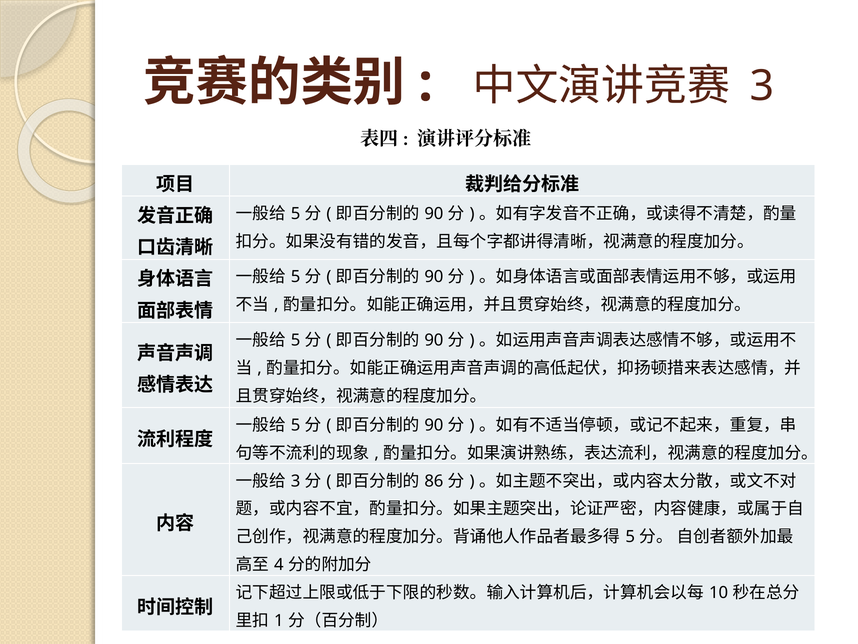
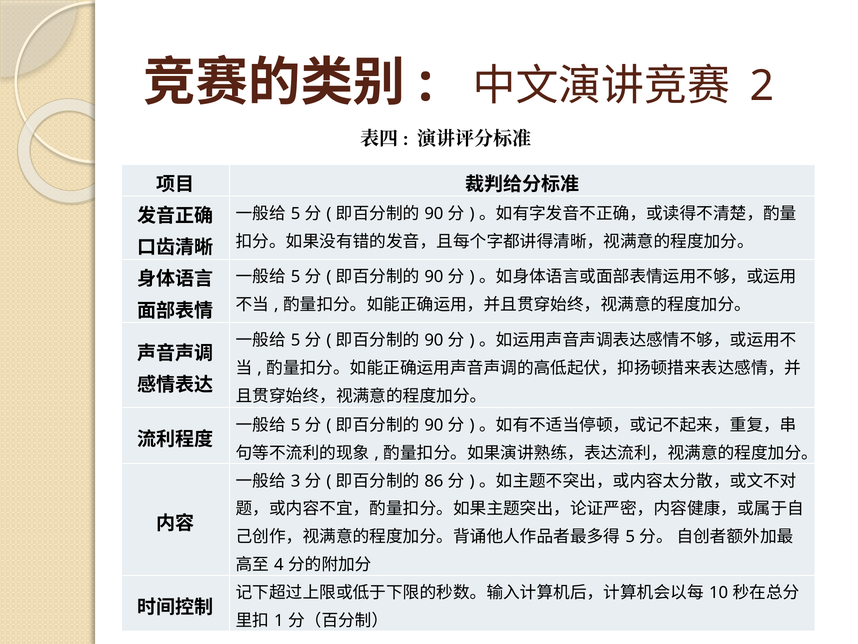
3: 3 -> 2 (762, 86)
